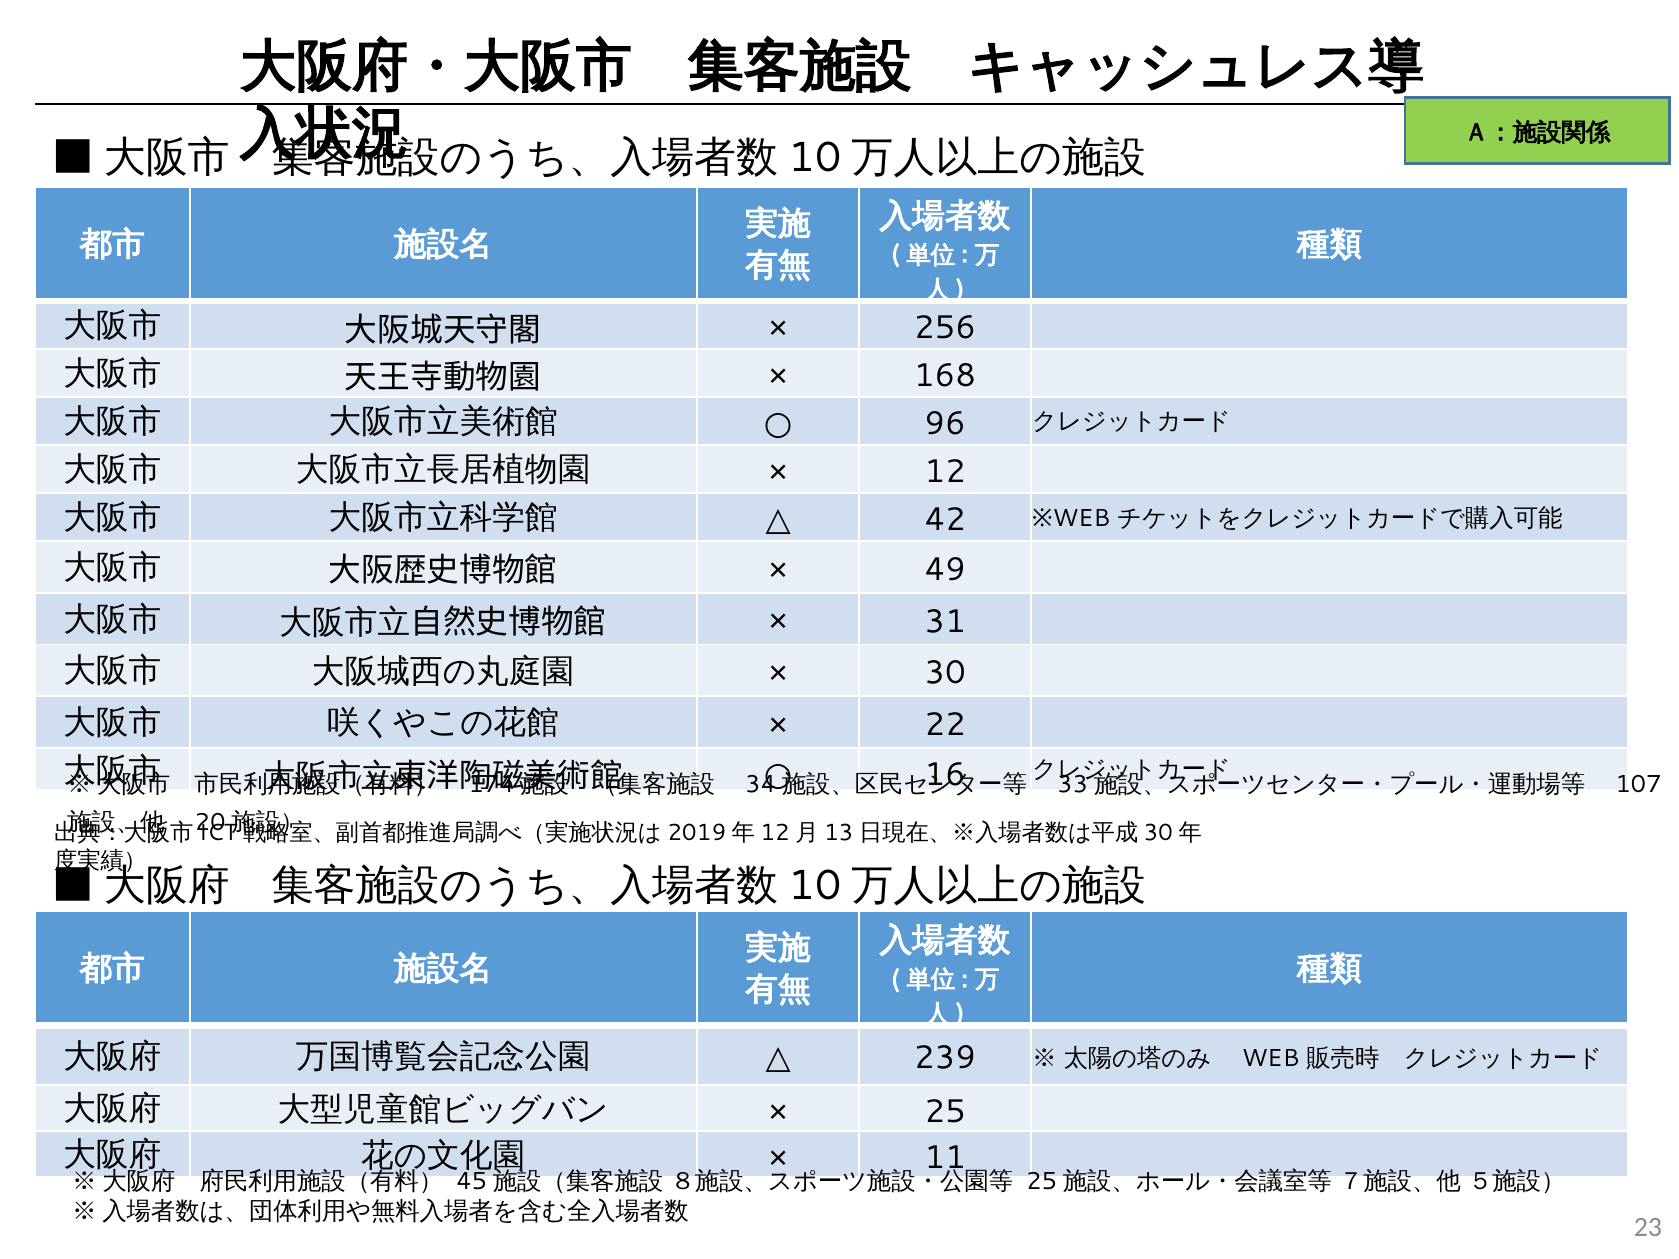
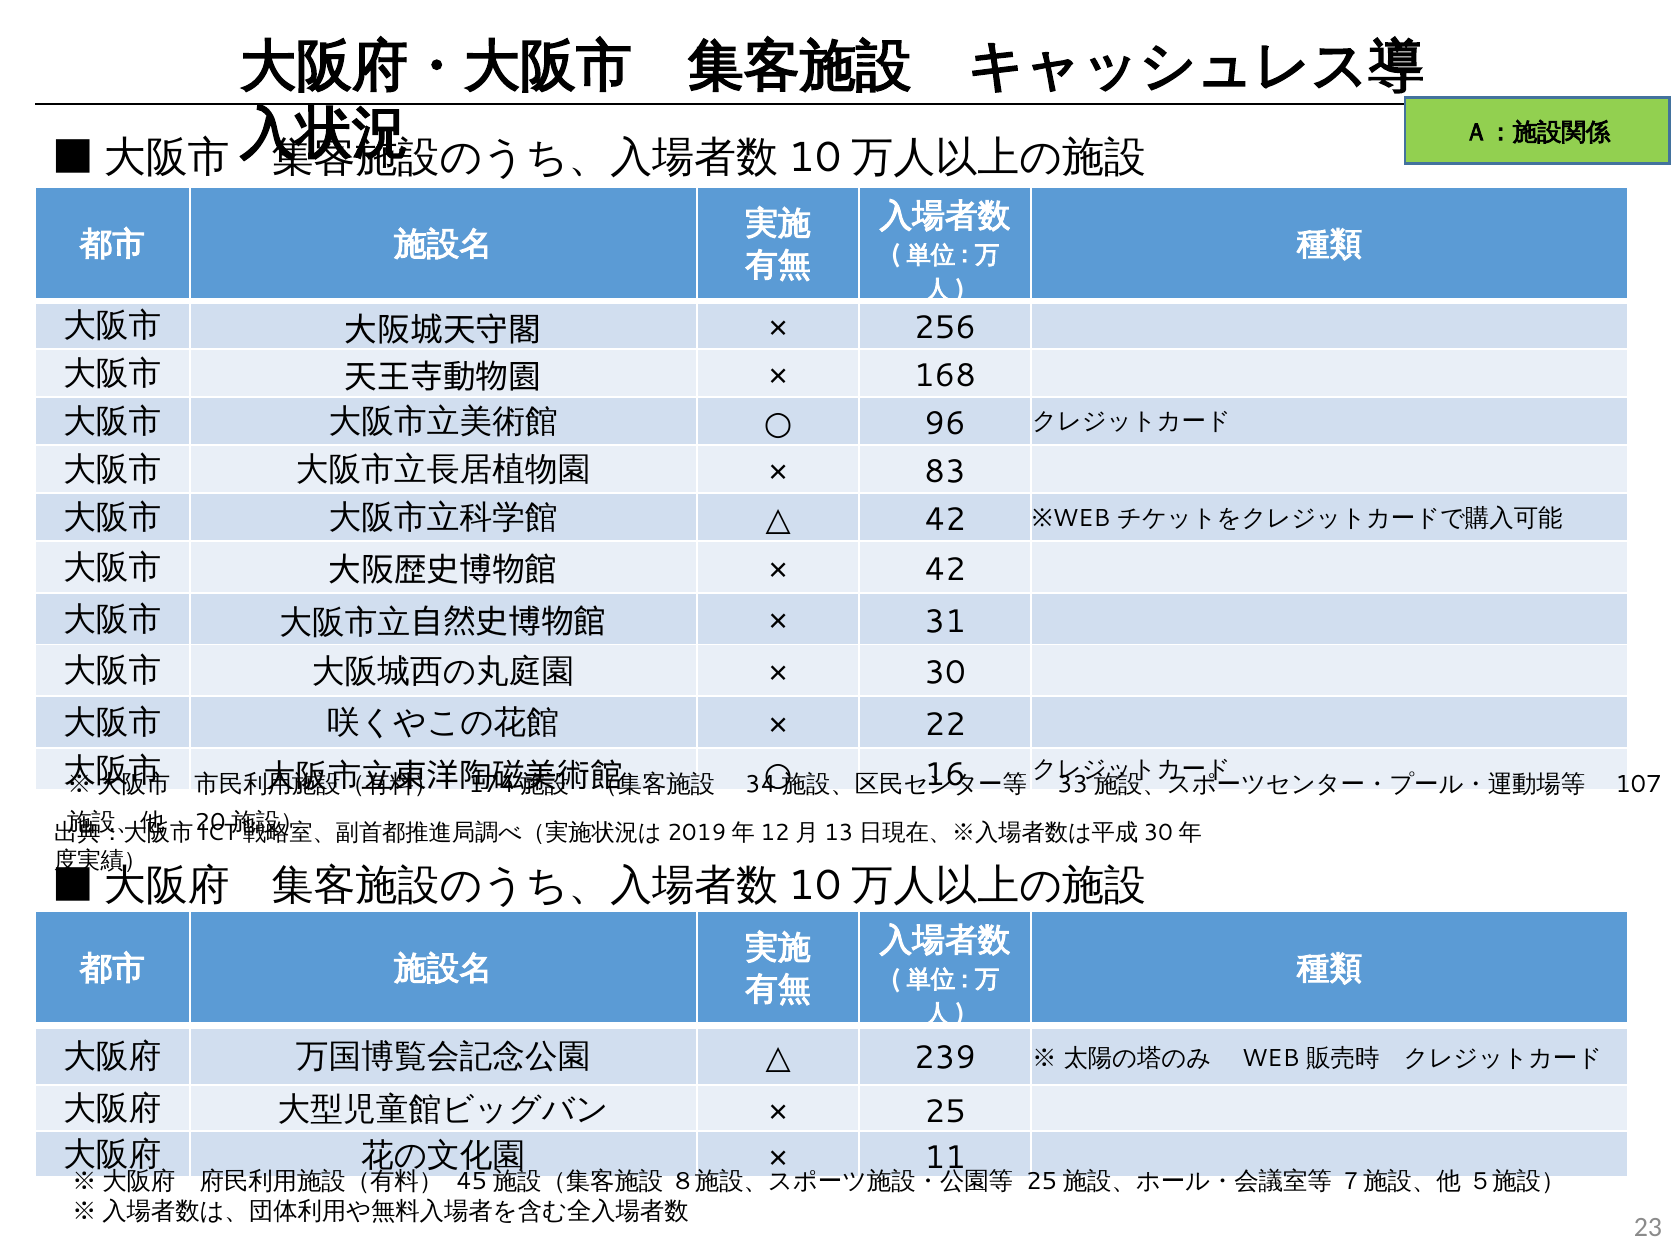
12: 12 -> 83 (945, 472)
49: 49 -> 42 (945, 570)
